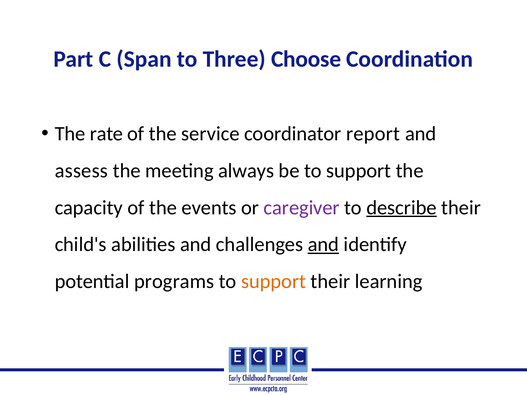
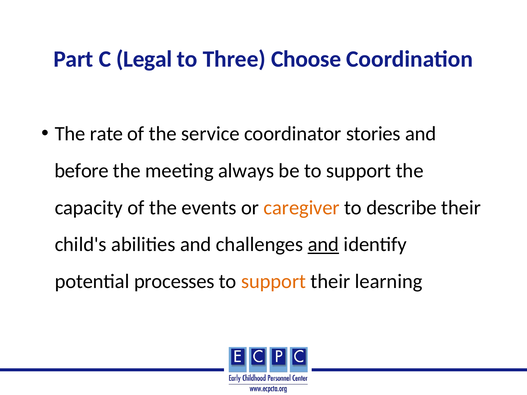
Span: Span -> Legal (144, 59)
report: report -> stories (373, 134)
assess: assess -> before (82, 171)
caregiver colour: purple -> orange (302, 208)
describe underline: present -> none (401, 208)
programs: programs -> processes (174, 282)
